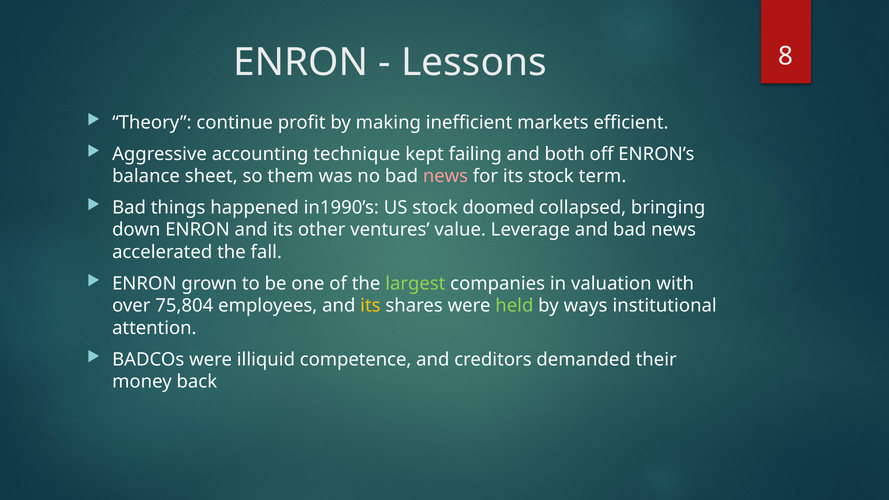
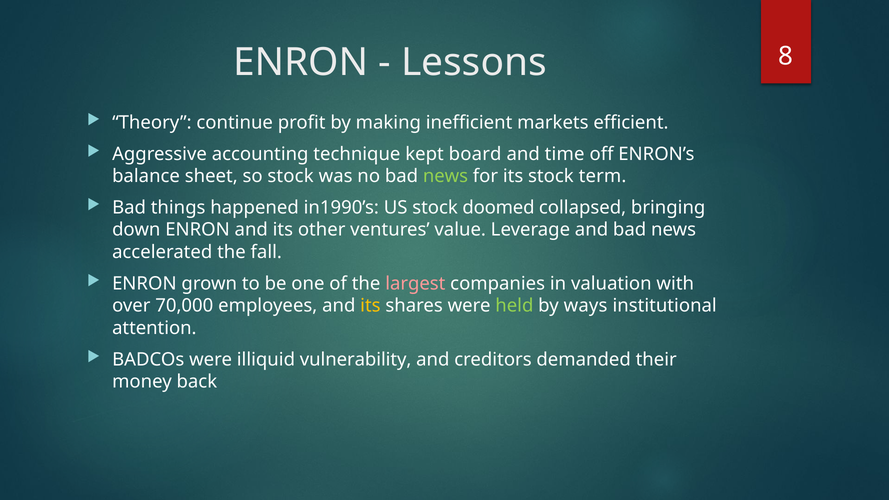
failing: failing -> board (475, 154)
both: both -> time (565, 154)
so them: them -> stock (291, 176)
news colour: pink -> light green (446, 176)
largest colour: light green -> pink (415, 284)
75,804: 75,804 -> 70,000 (184, 306)
competence: competence -> vulnerability (356, 360)
